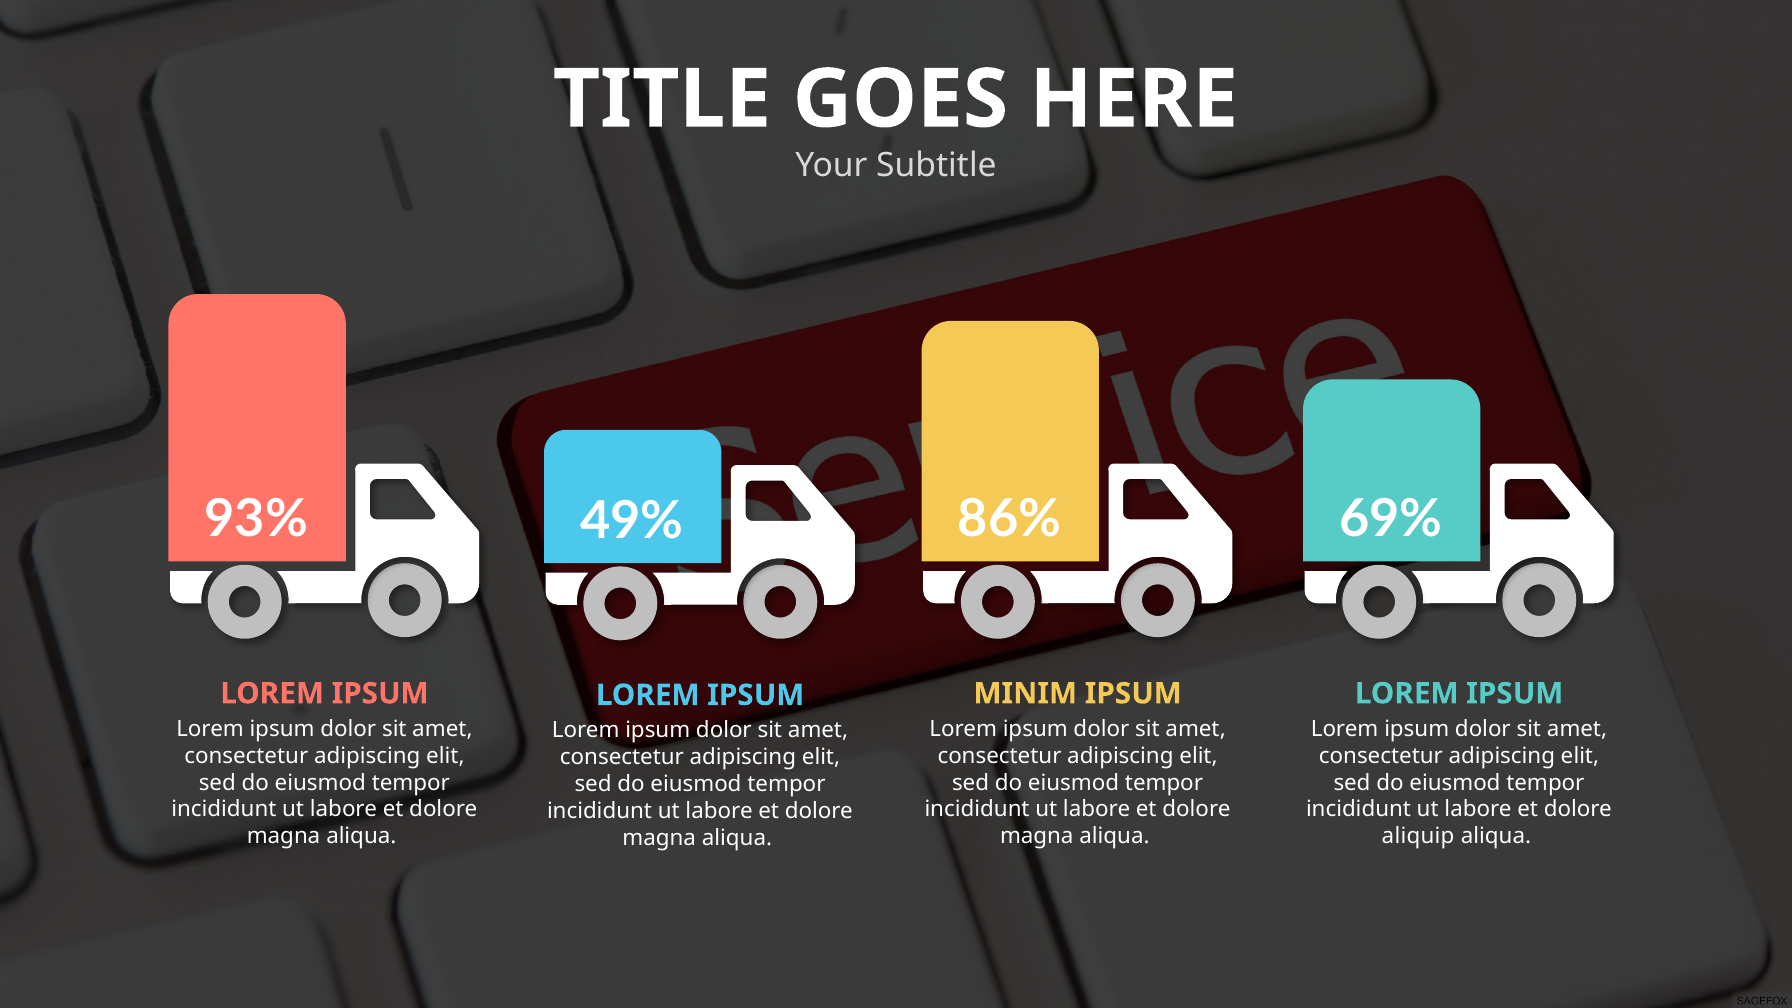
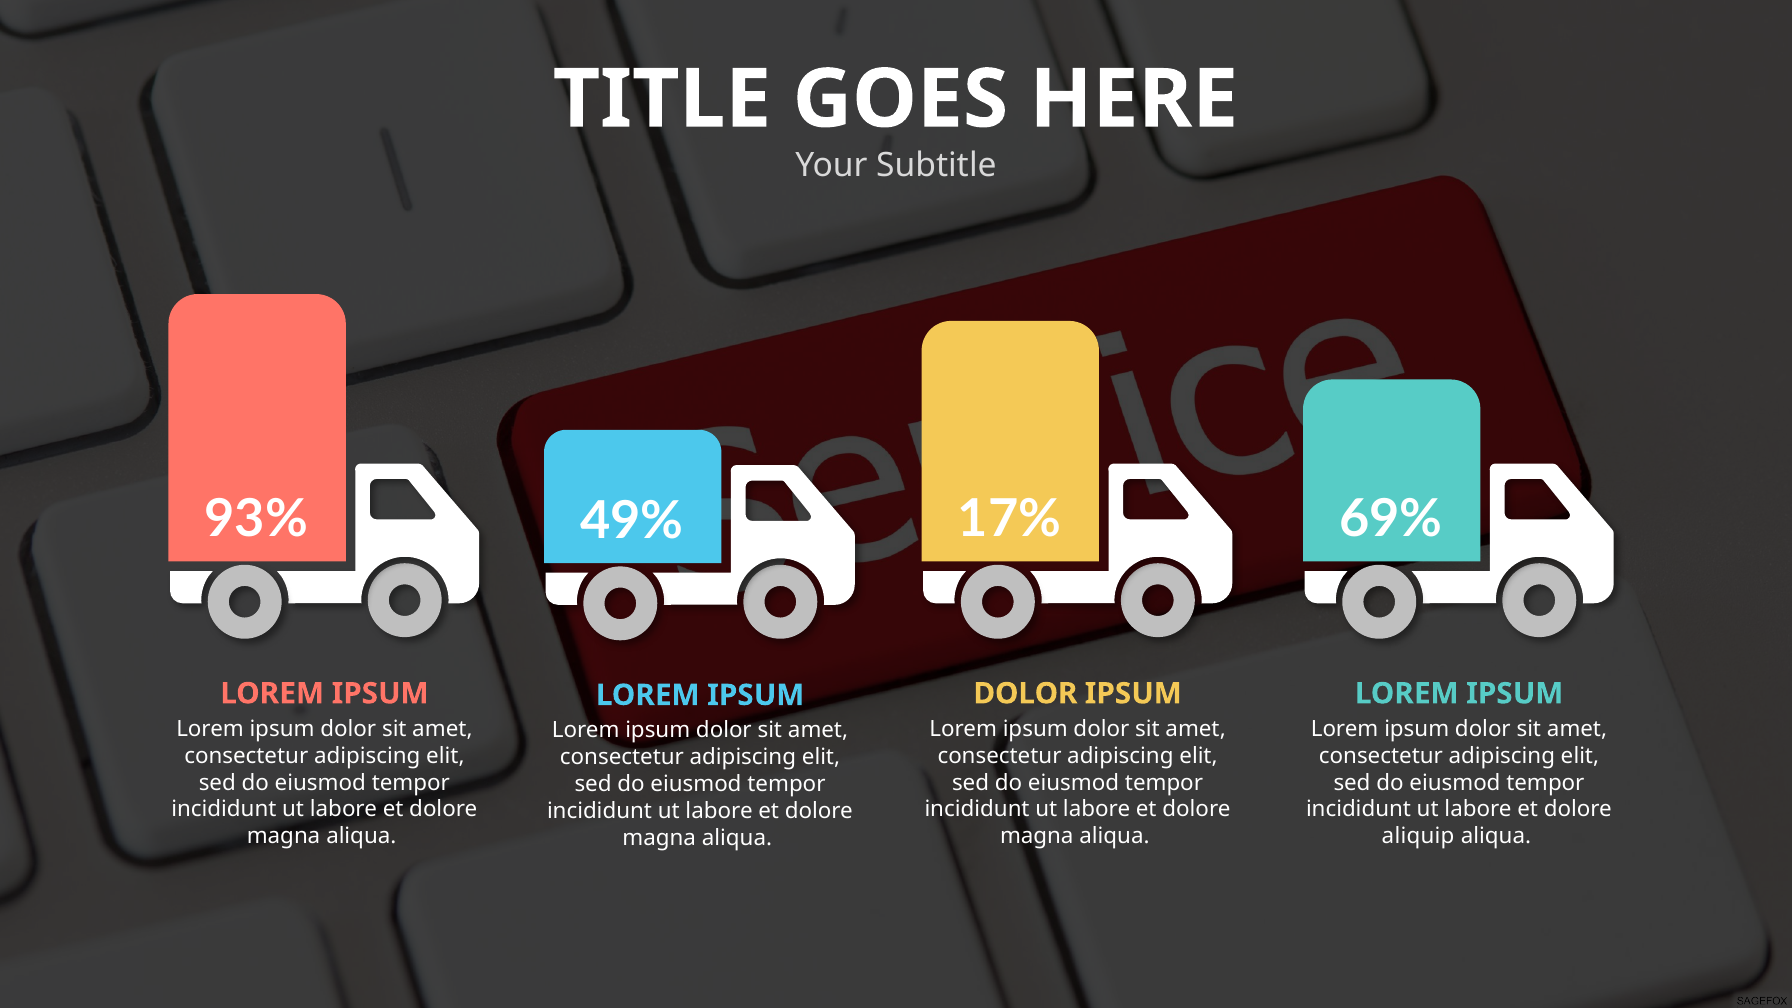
86%: 86% -> 17% (1010, 520)
MINIM: MINIM -> DOLOR (1025, 694)
